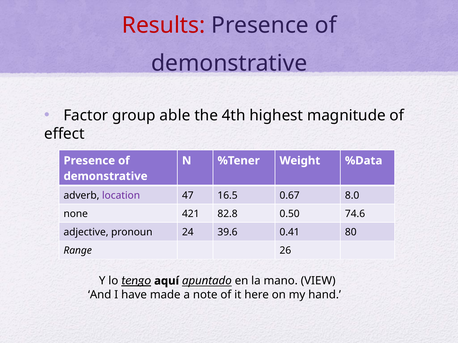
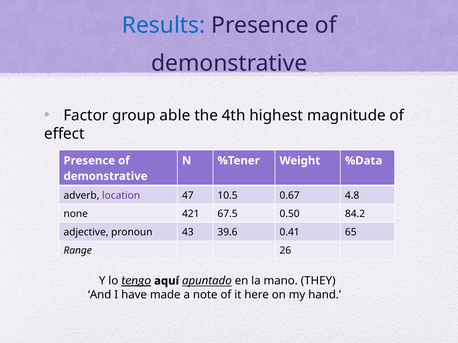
Results colour: red -> blue (164, 25)
16.5: 16.5 -> 10.5 (228, 196)
8.0: 8.0 -> 4.8 (352, 196)
82.8: 82.8 -> 67.5 (228, 214)
74.6: 74.6 -> 84.2 (355, 214)
24: 24 -> 43 (188, 232)
80: 80 -> 65 (351, 232)
VIEW: VIEW -> THEY (318, 281)
